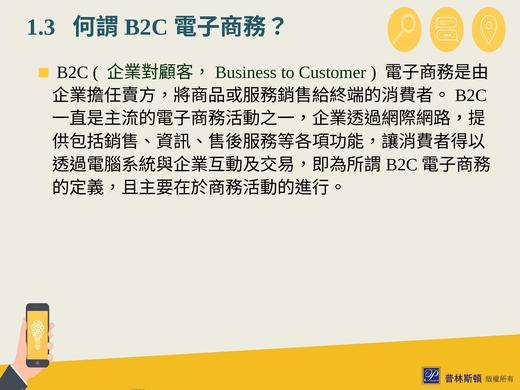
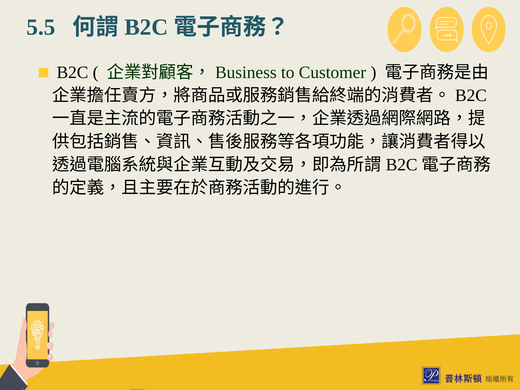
1.3: 1.3 -> 5.5 (41, 27)
